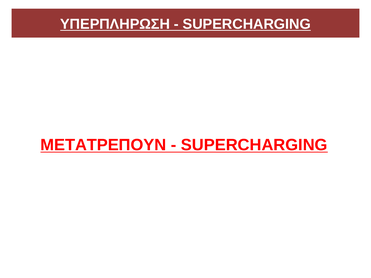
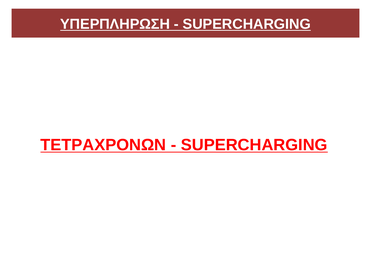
ΜΕΤΑΤΡΕΠΟΥΝ: ΜΕΤΑΤΡΕΠΟΥΝ -> ΤΕΤΡΑΧΡΟΝΩΝ (103, 145)
